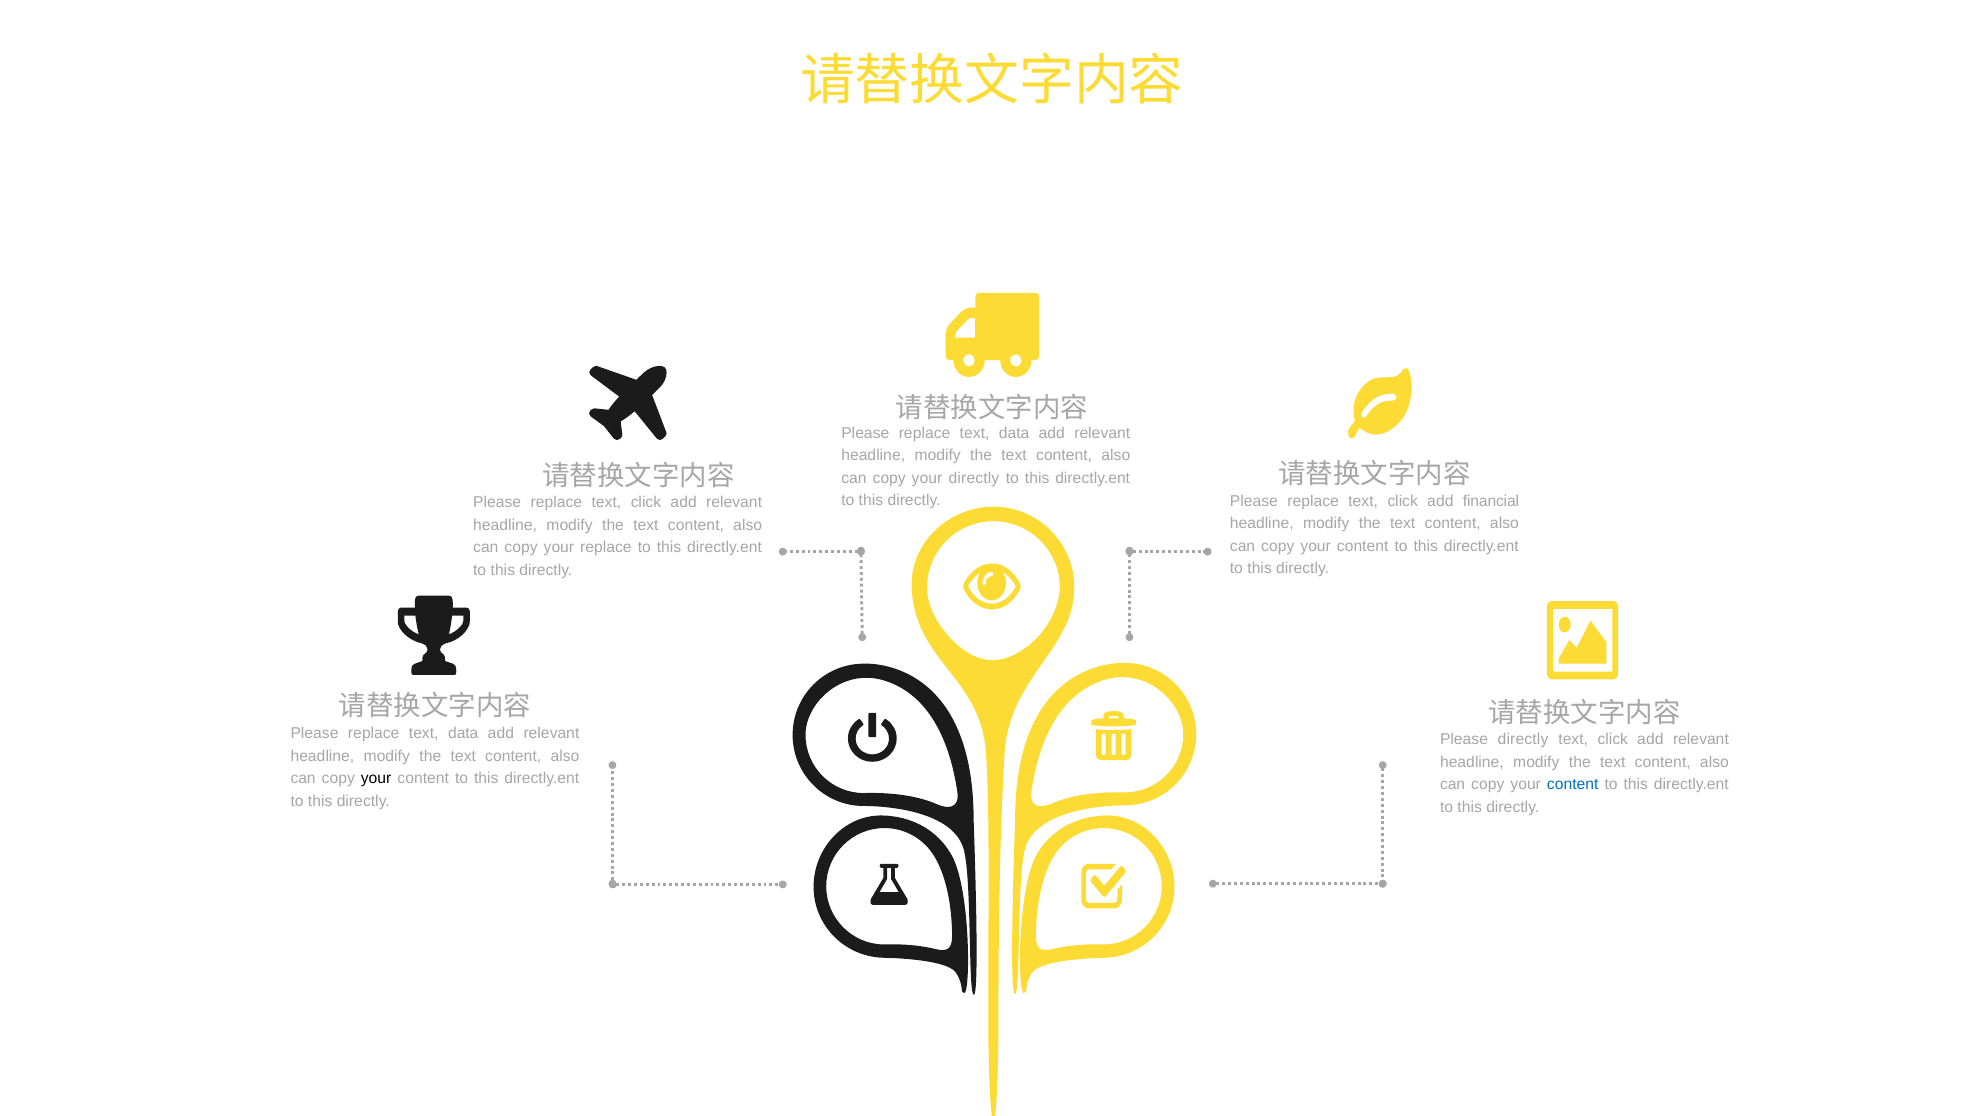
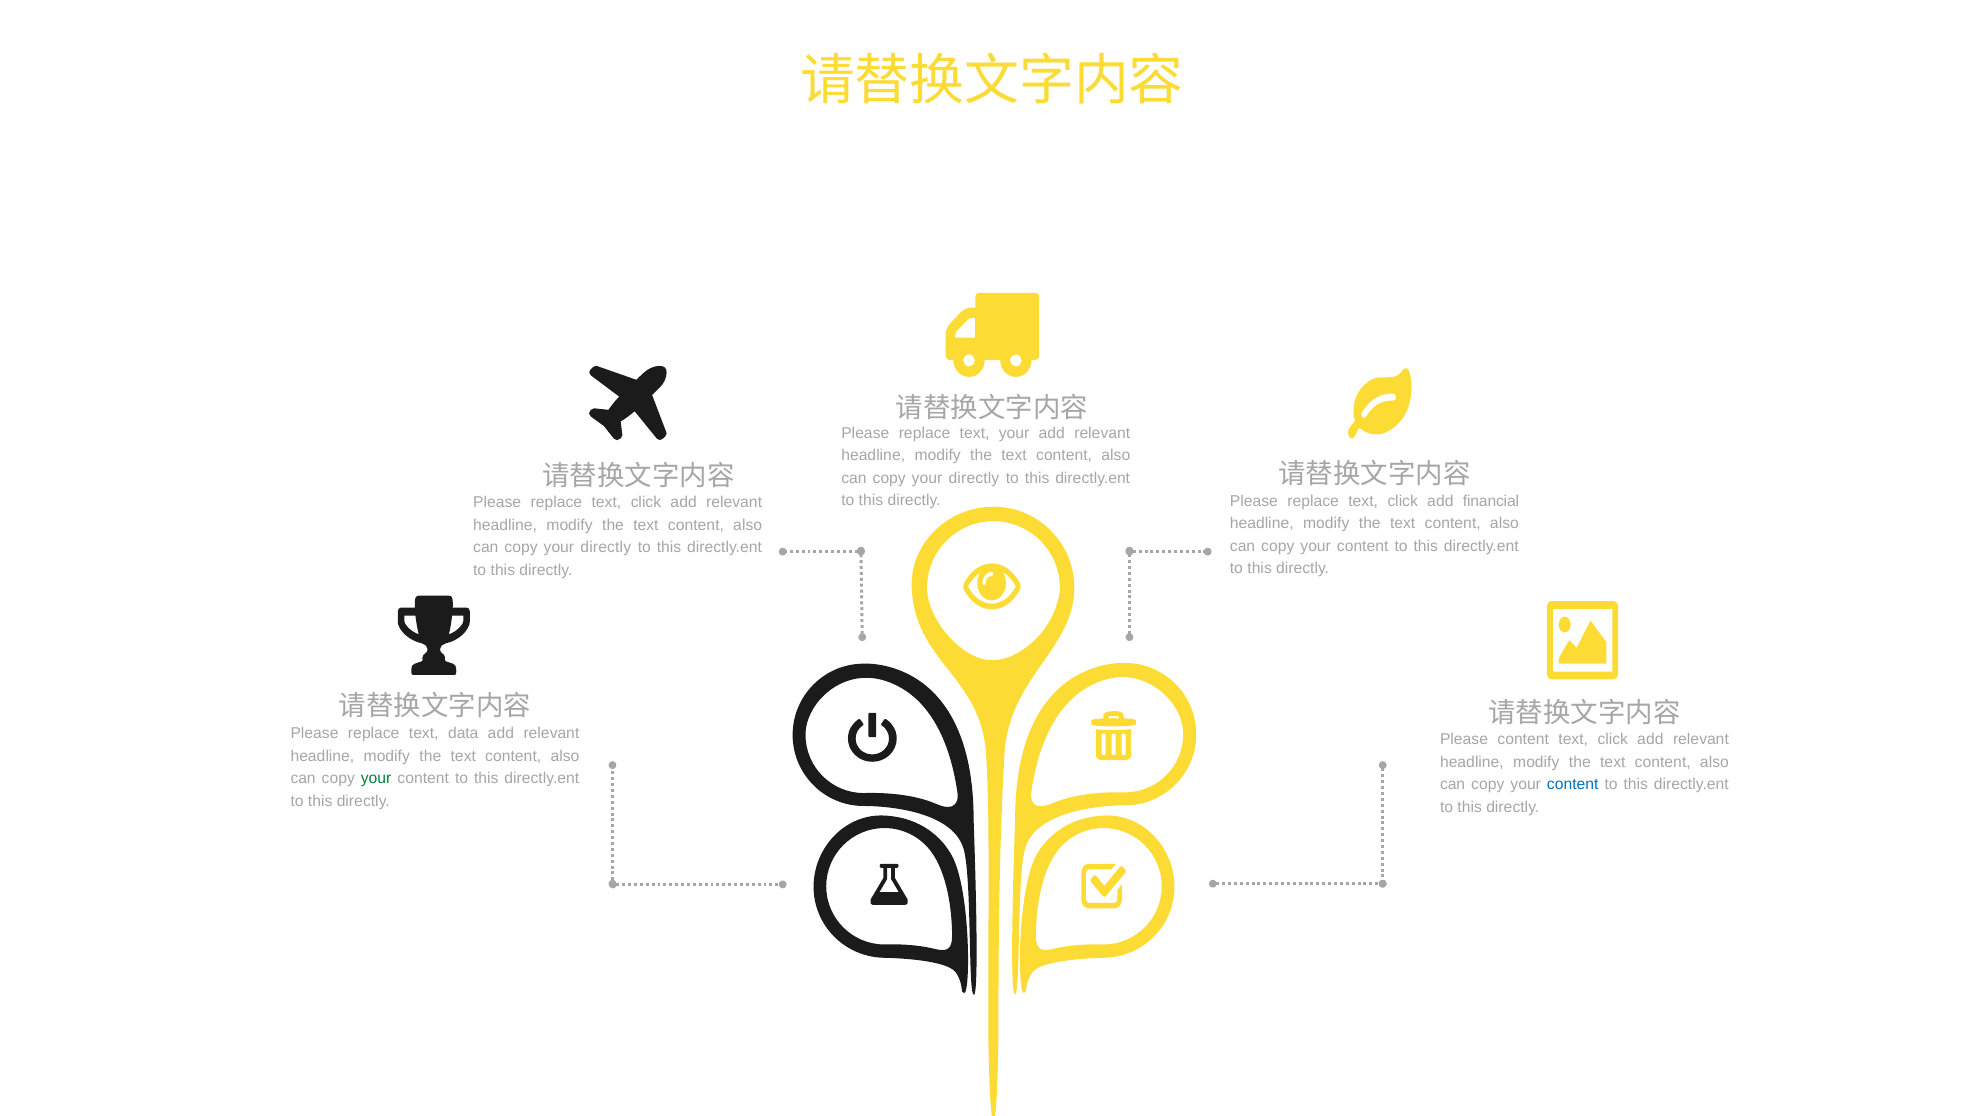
data: data -> your (1014, 433)
replace: replace -> directly (606, 548)
Please directly: directly -> content (1523, 740)
your colour: black -> green (376, 778)
